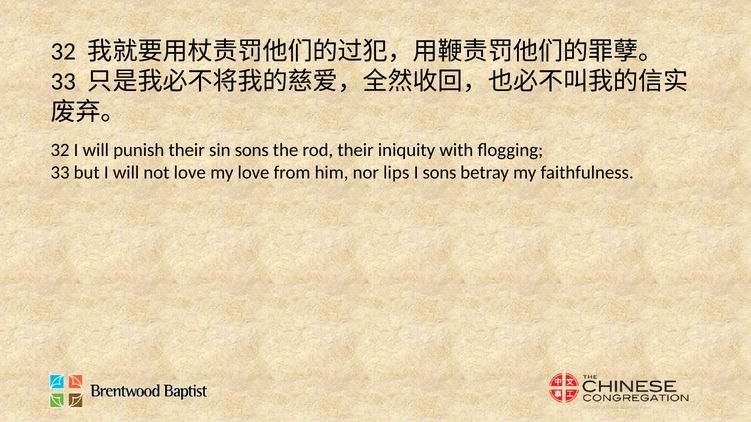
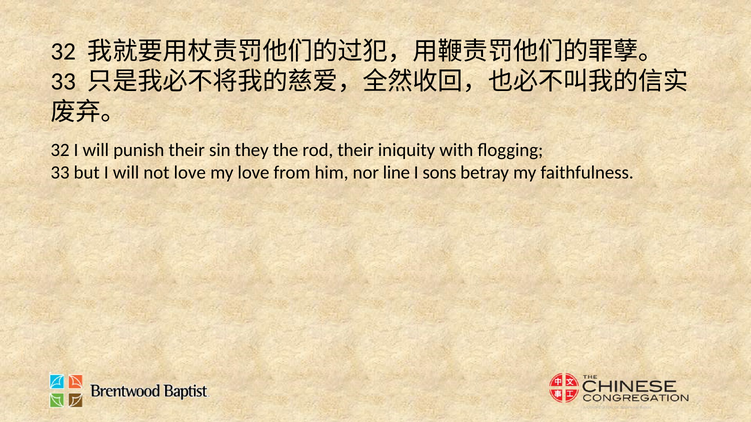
sin sons: sons -> they (252, 150)
lips: lips -> line (396, 173)
